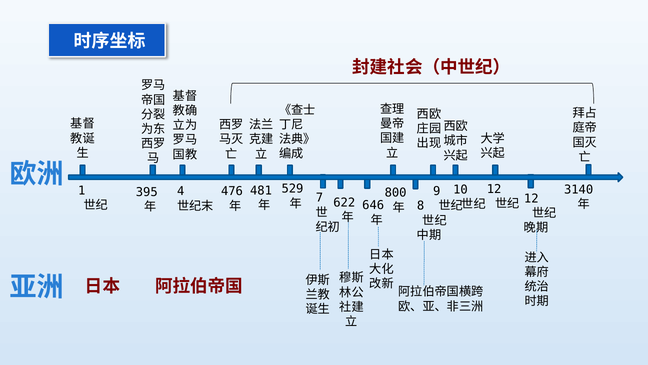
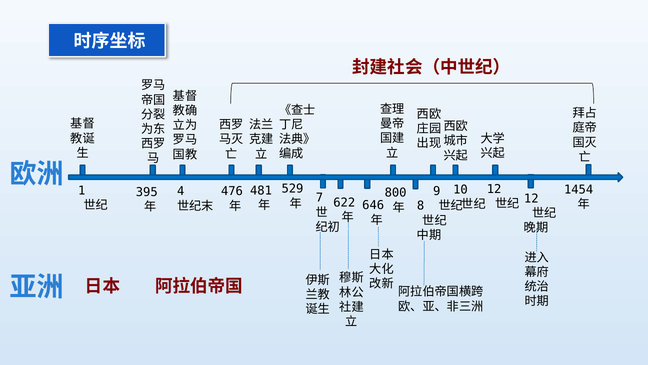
3140: 3140 -> 1454 (579, 190)
